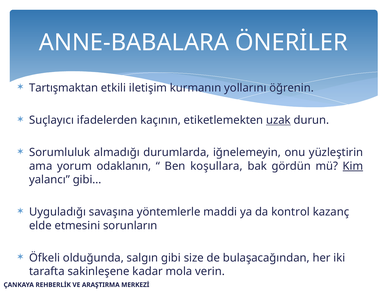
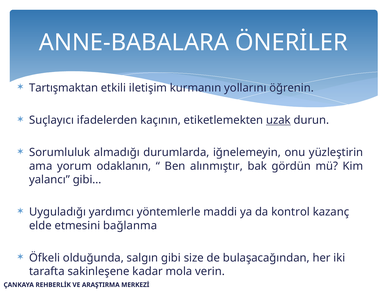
koşullara: koşullara -> alınmıştır (217, 166)
Kim underline: present -> none (353, 166)
savaşına: savaşına -> yardımcı (111, 211)
sorunların: sorunların -> bağlanma (130, 225)
